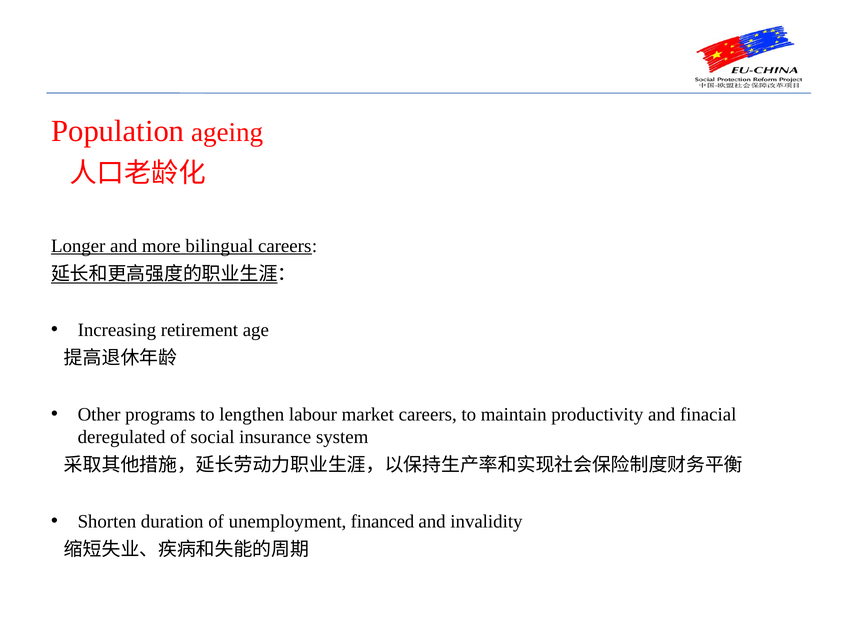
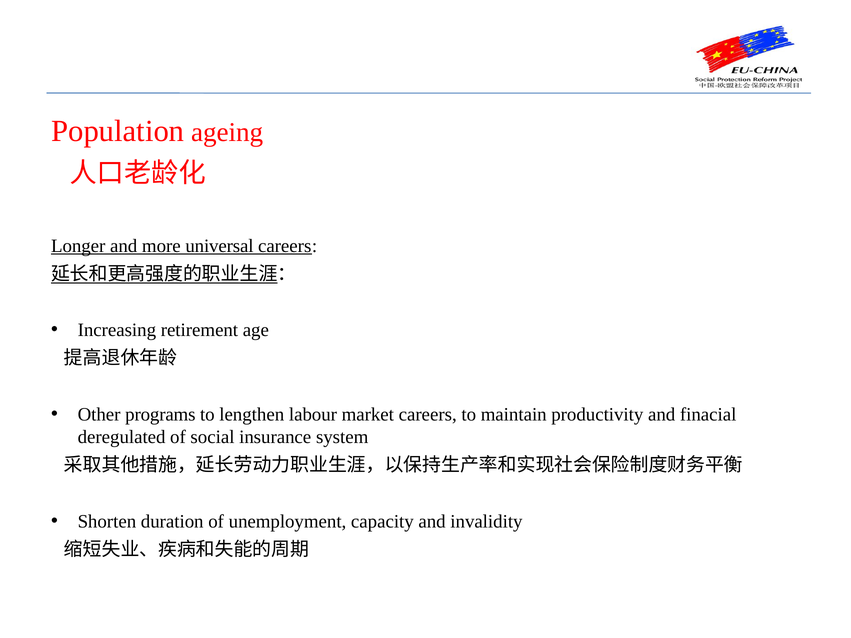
bilingual: bilingual -> universal (219, 246)
financed: financed -> capacity (382, 522)
